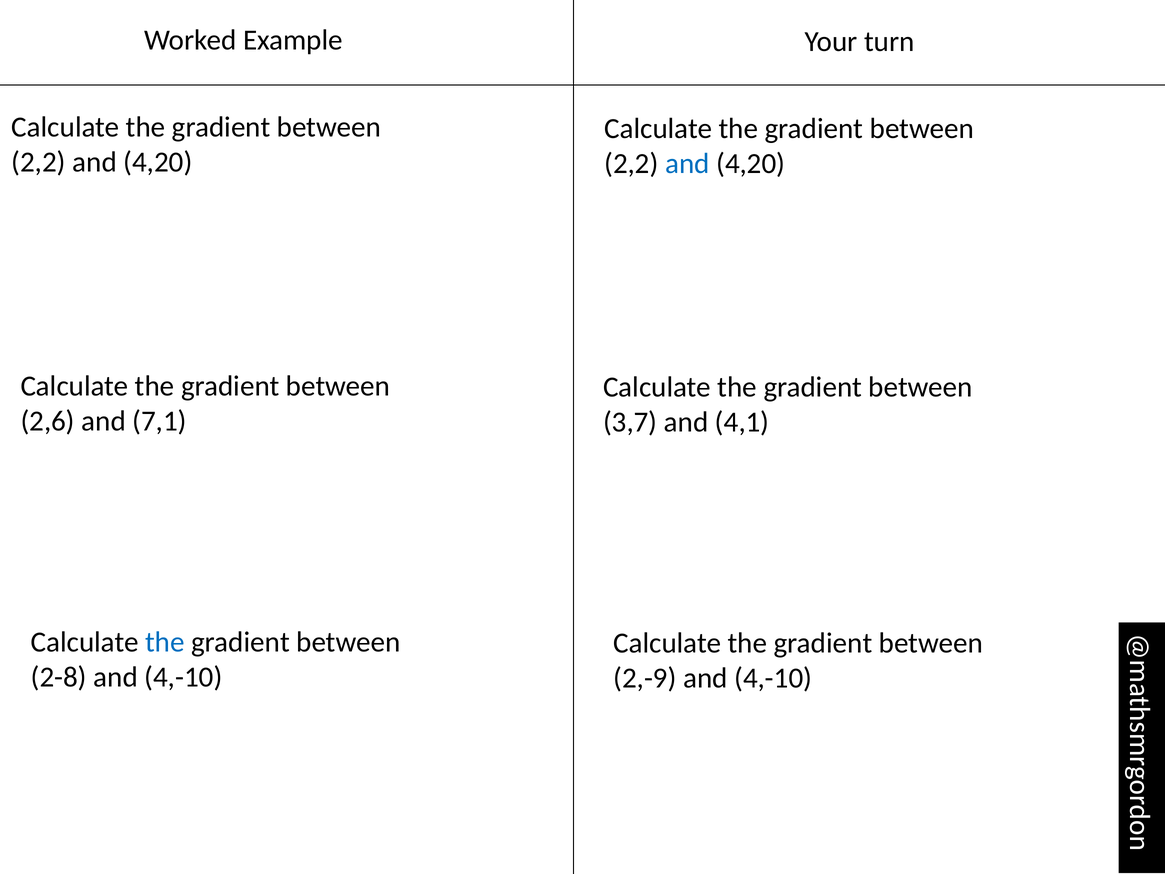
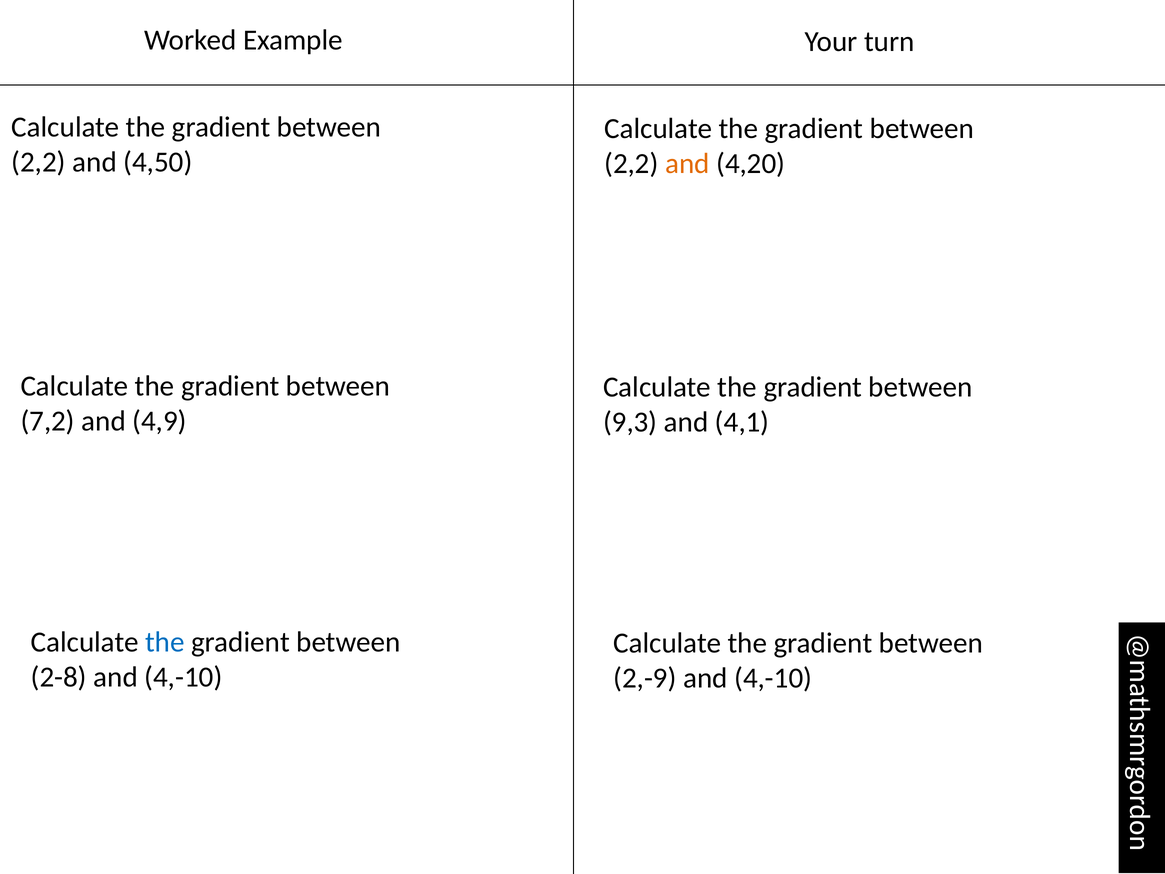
4,20: 4,20 -> 4,50 (158, 162)
and colour: blue -> orange (687, 164)
2,6: 2,6 -> 7,2 (48, 421)
7,1: 7,1 -> 4,9 (160, 421)
3,7: 3,7 -> 9,3 (630, 422)
